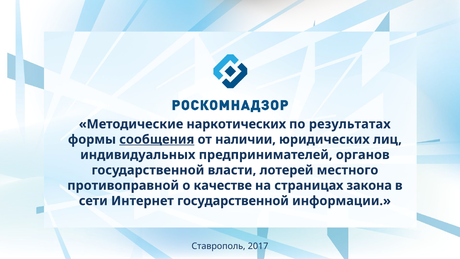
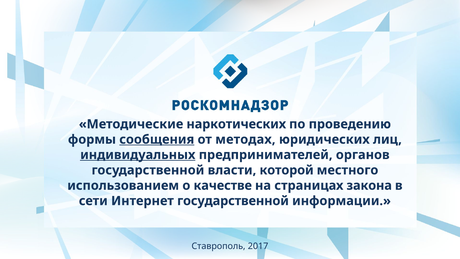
результатах: результатах -> проведению (350, 124)
наличии: наличии -> методах (245, 139)
индивидуальных underline: none -> present (138, 155)
лотерей: лотерей -> которой (287, 170)
противоправной: противоправной -> использованием (123, 185)
